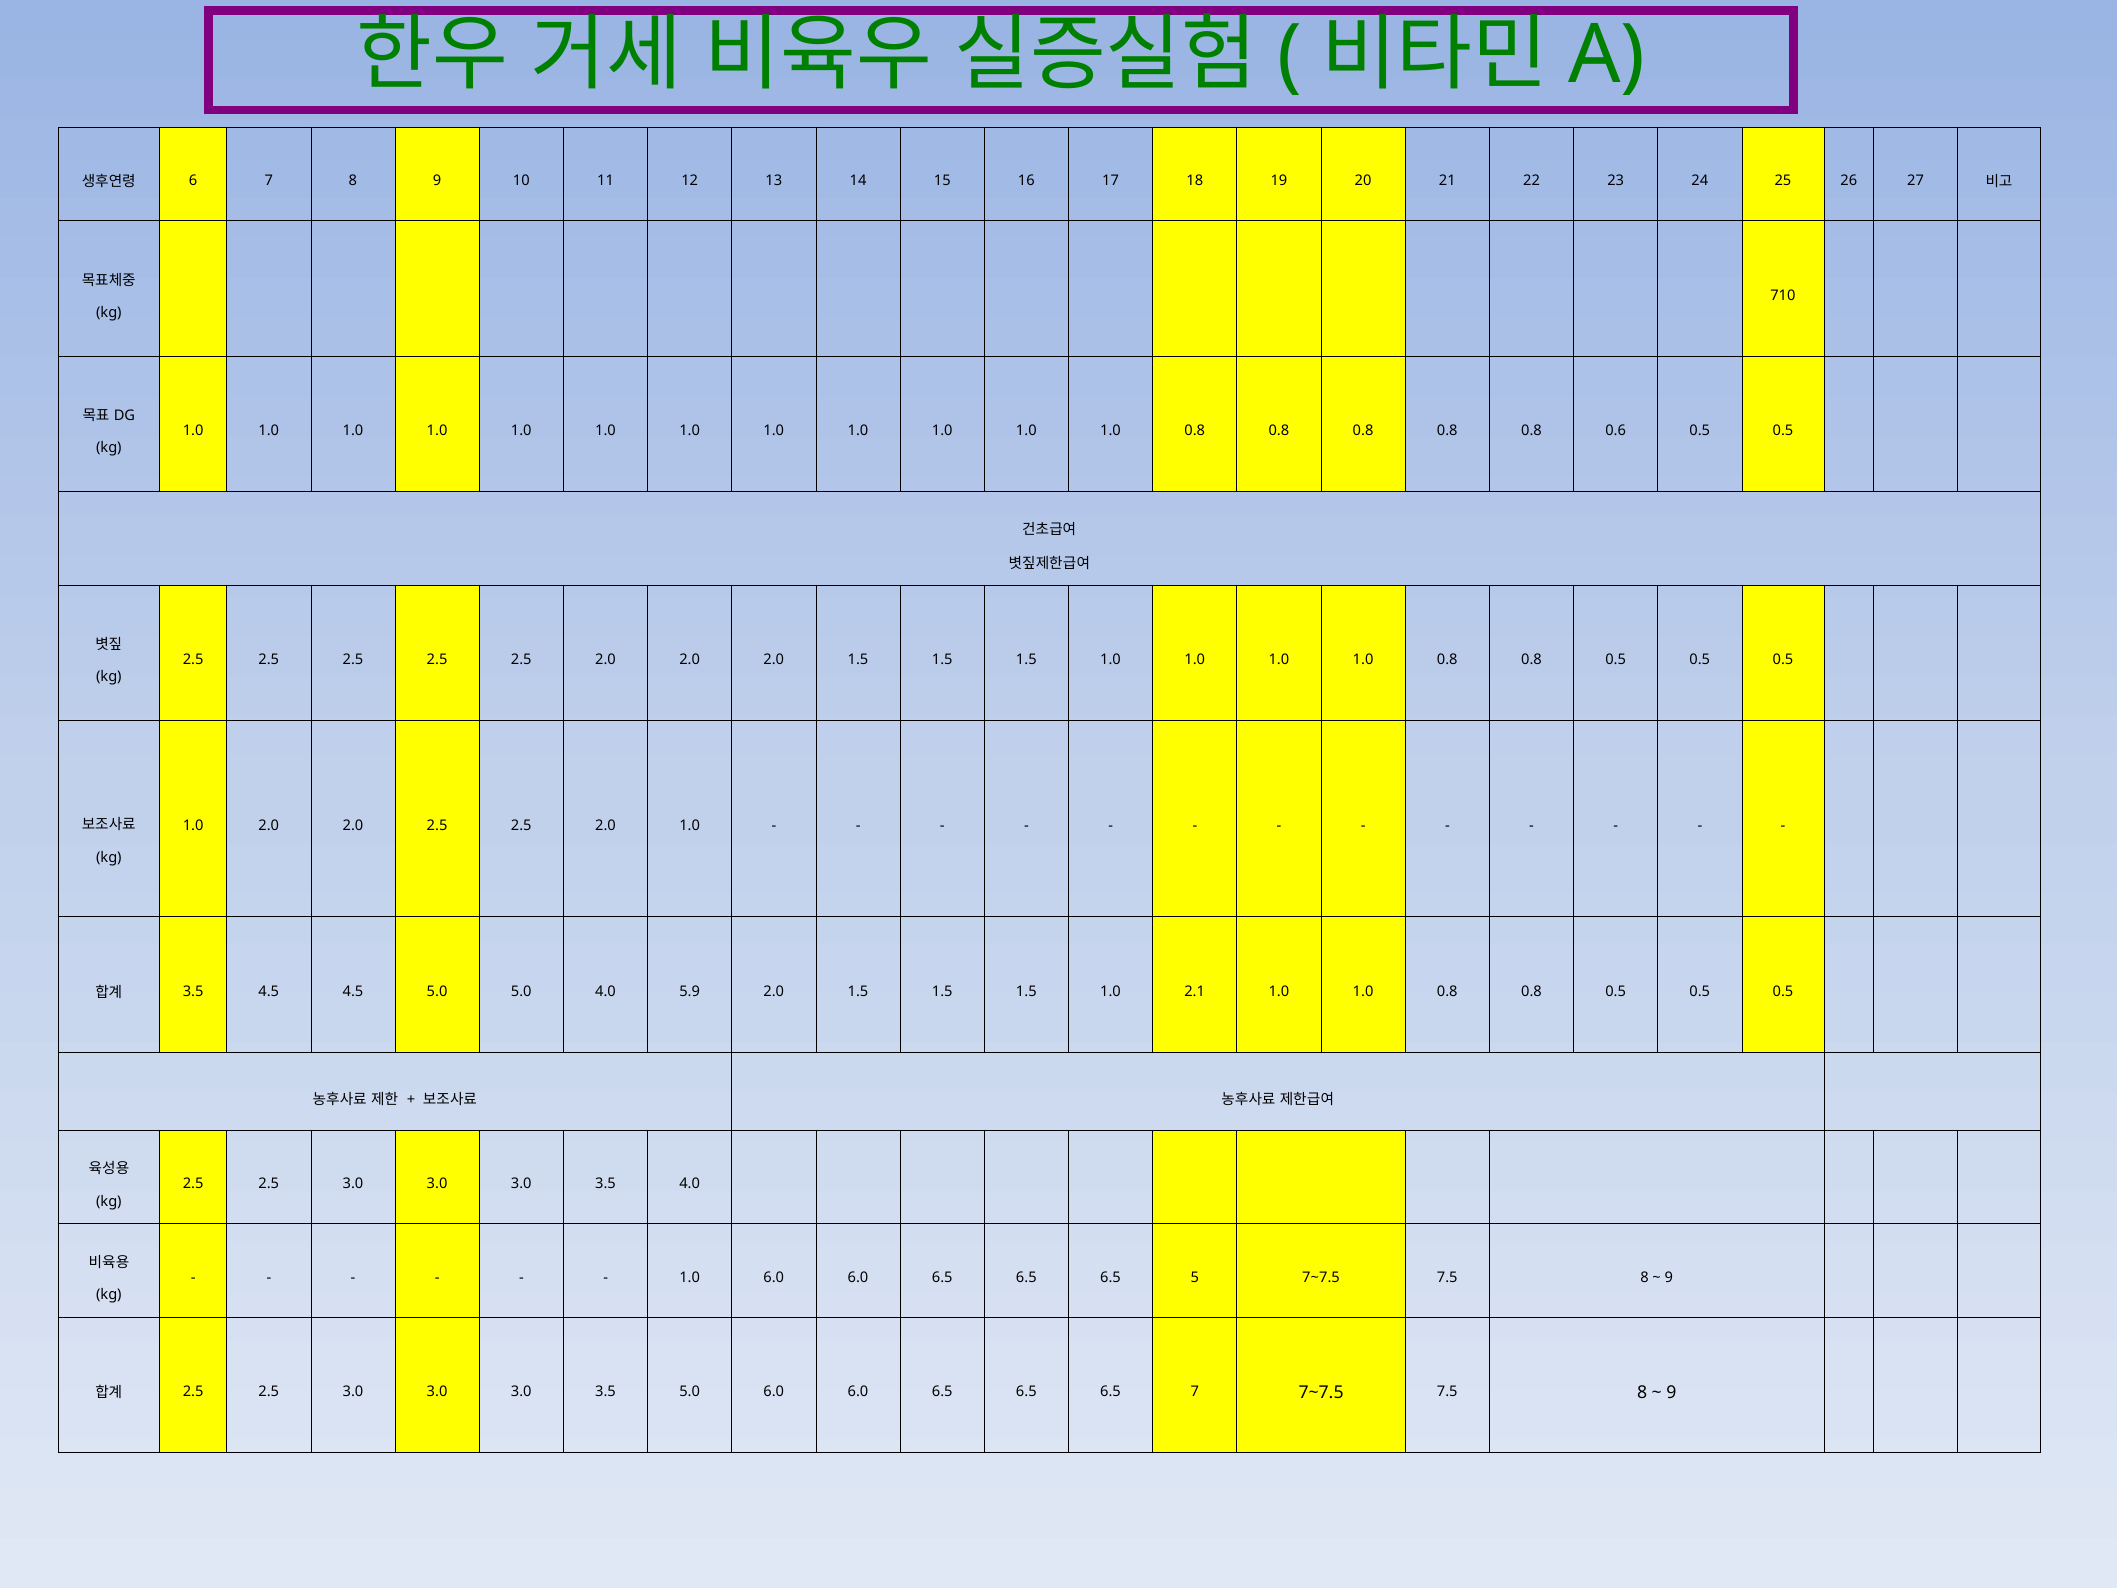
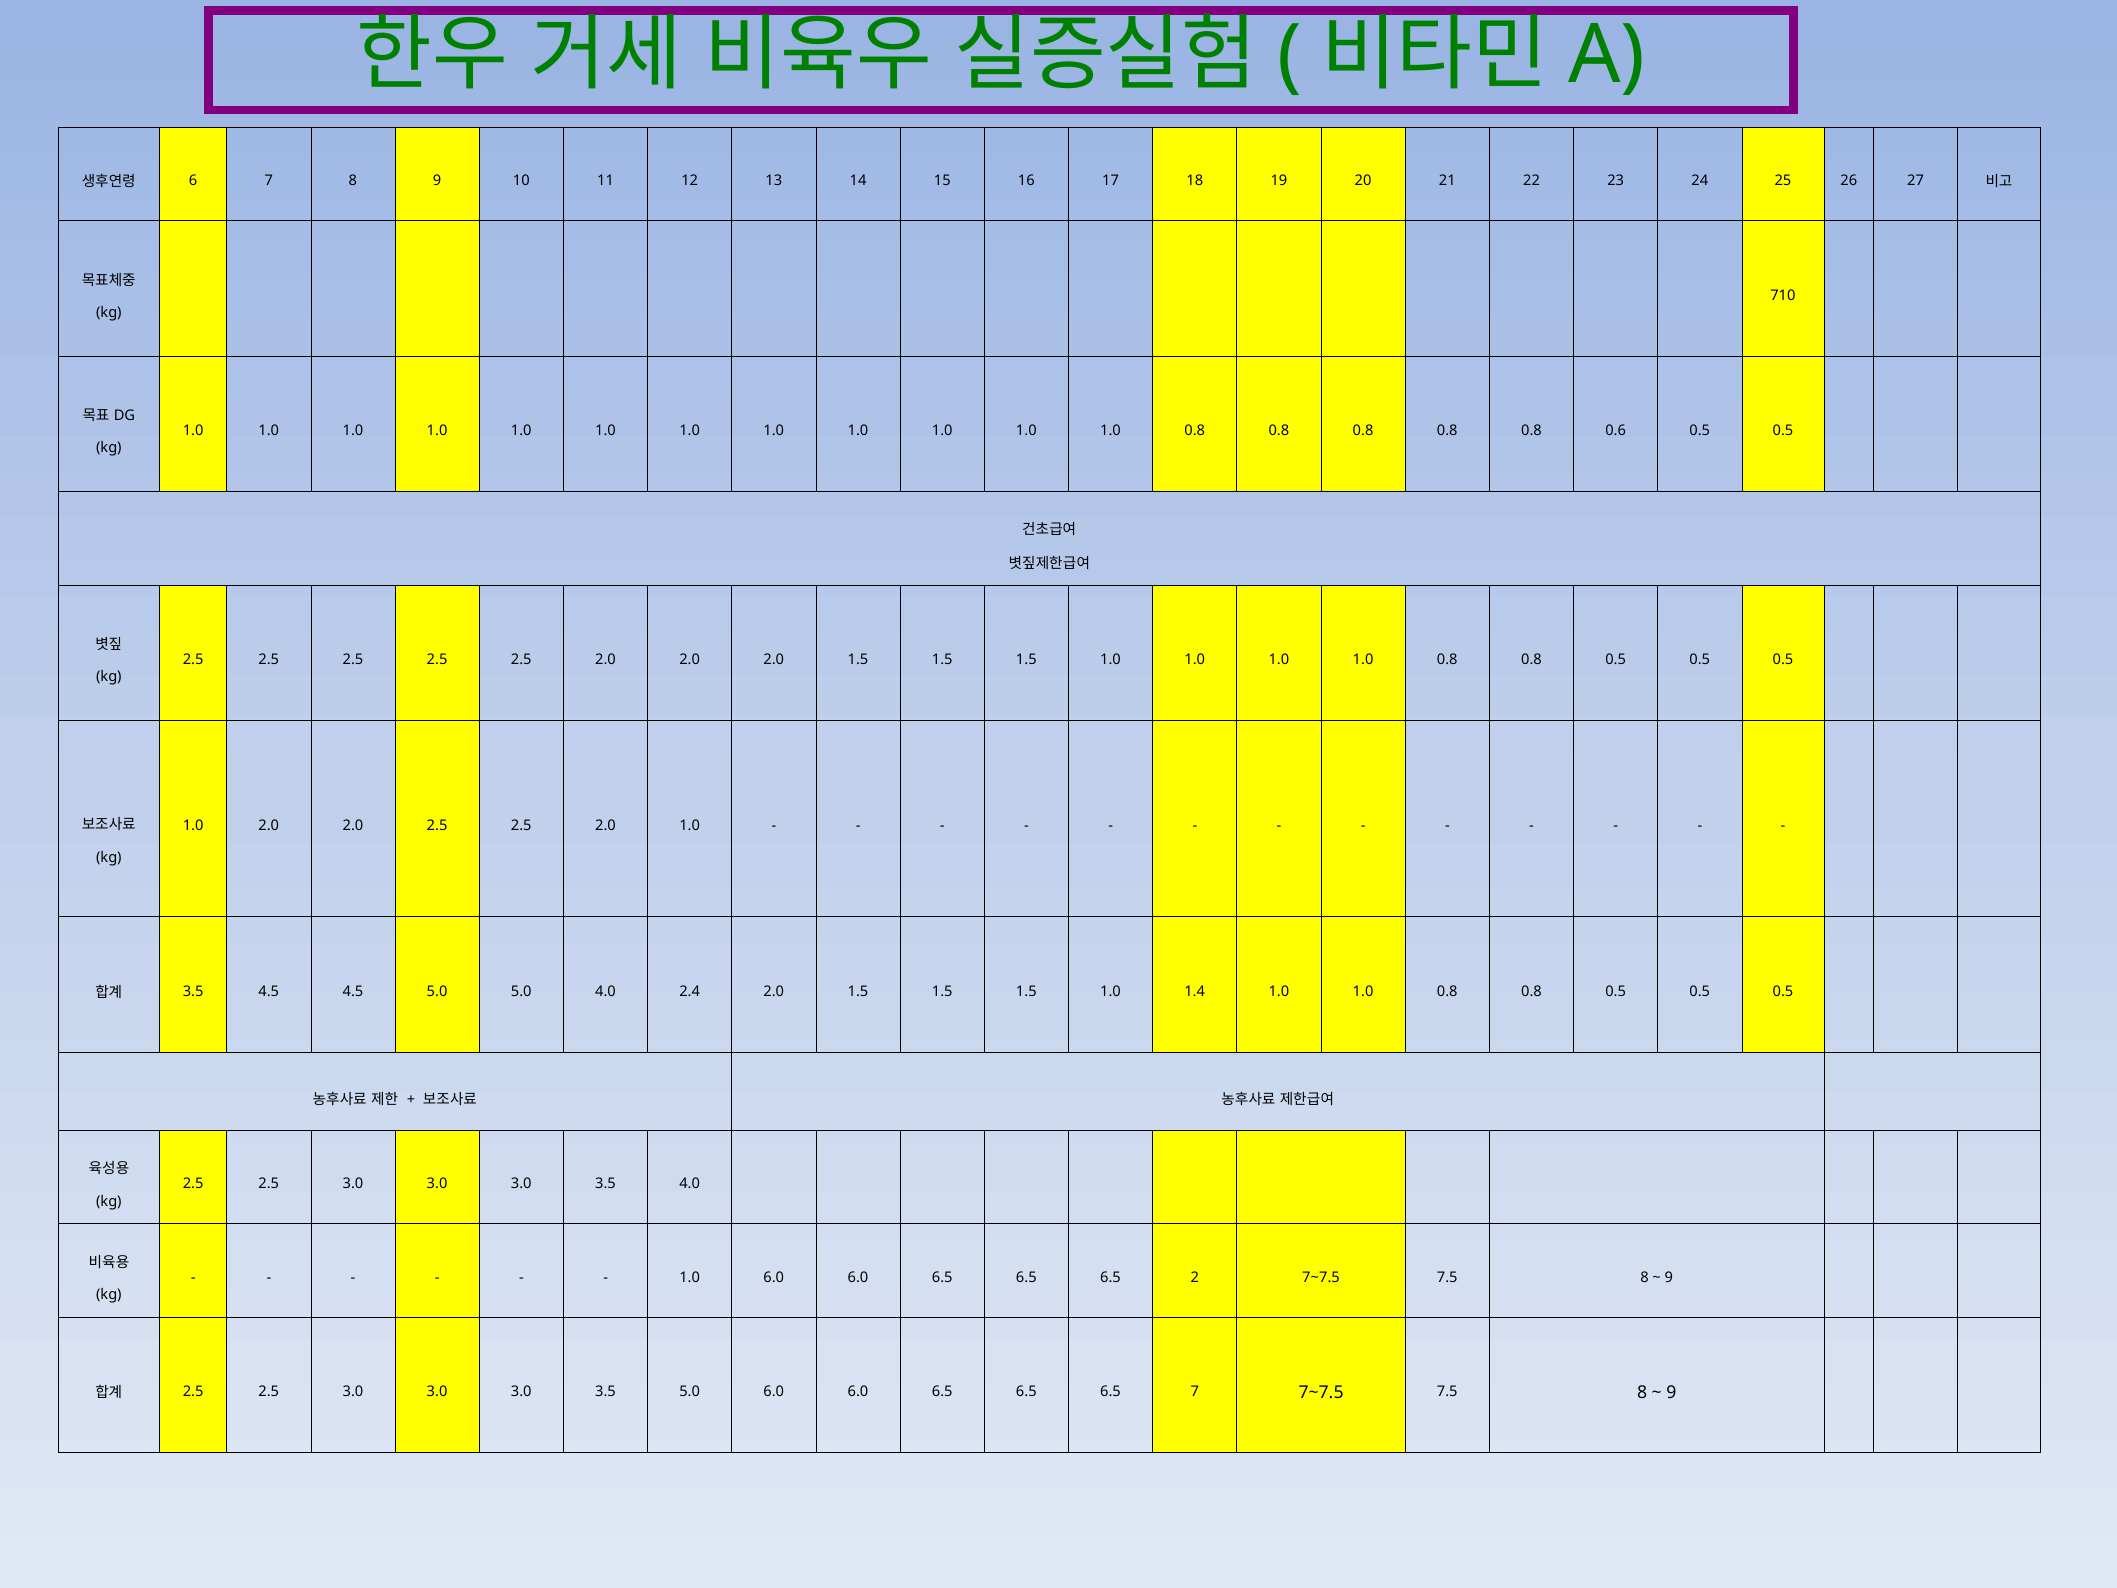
5.9: 5.9 -> 2.4 (690, 991)
2.1: 2.1 -> 1.4 (1195, 991)
5: 5 -> 2 (1195, 1277)
